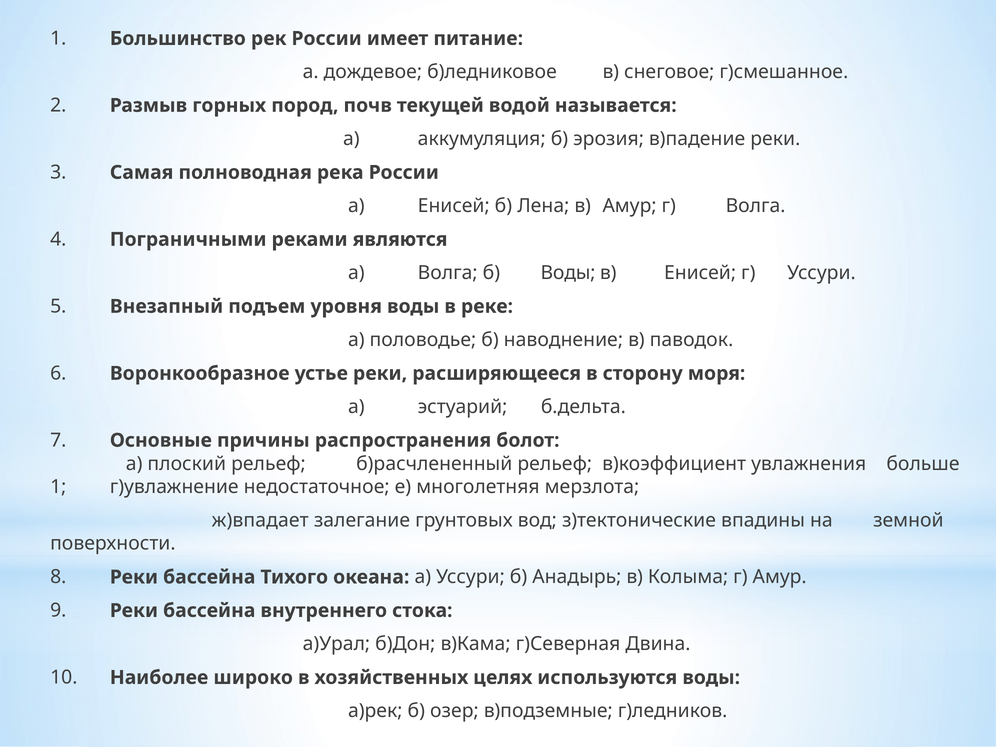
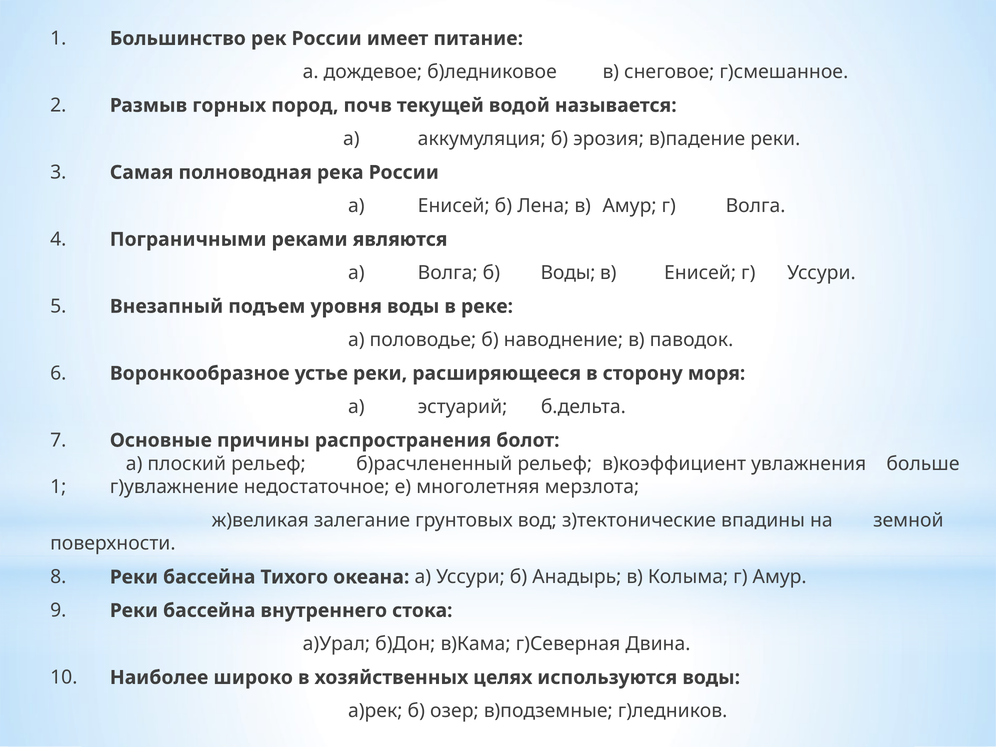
ж)впадает: ж)впадает -> ж)великая (260, 520)
